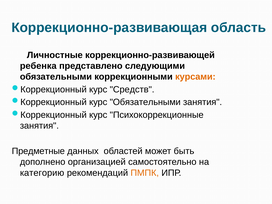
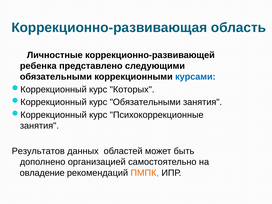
курсами colour: orange -> blue (195, 77)
Средств: Средств -> Которых (132, 89)
Предметные: Предметные -> Результатов (38, 151)
категорию: категорию -> овладение (42, 173)
